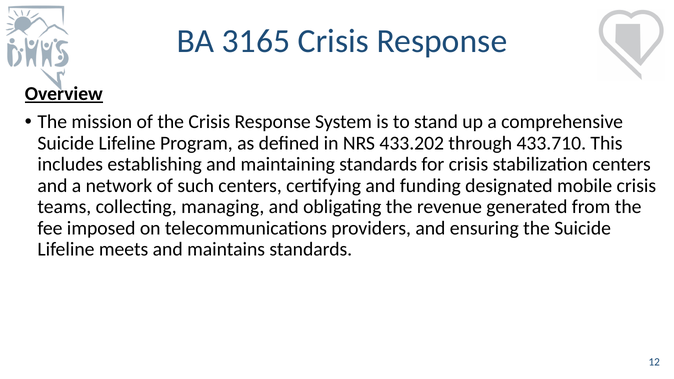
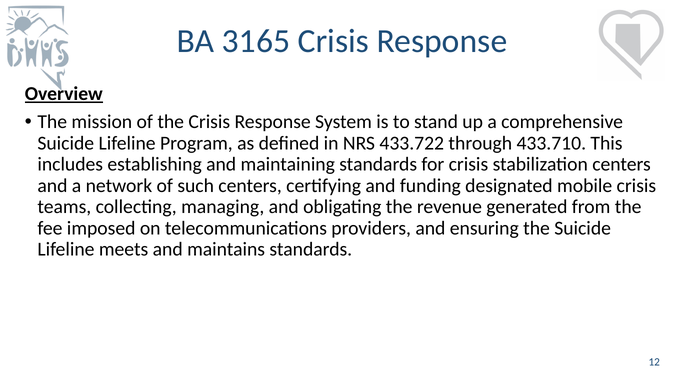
433.202: 433.202 -> 433.722 (412, 143)
